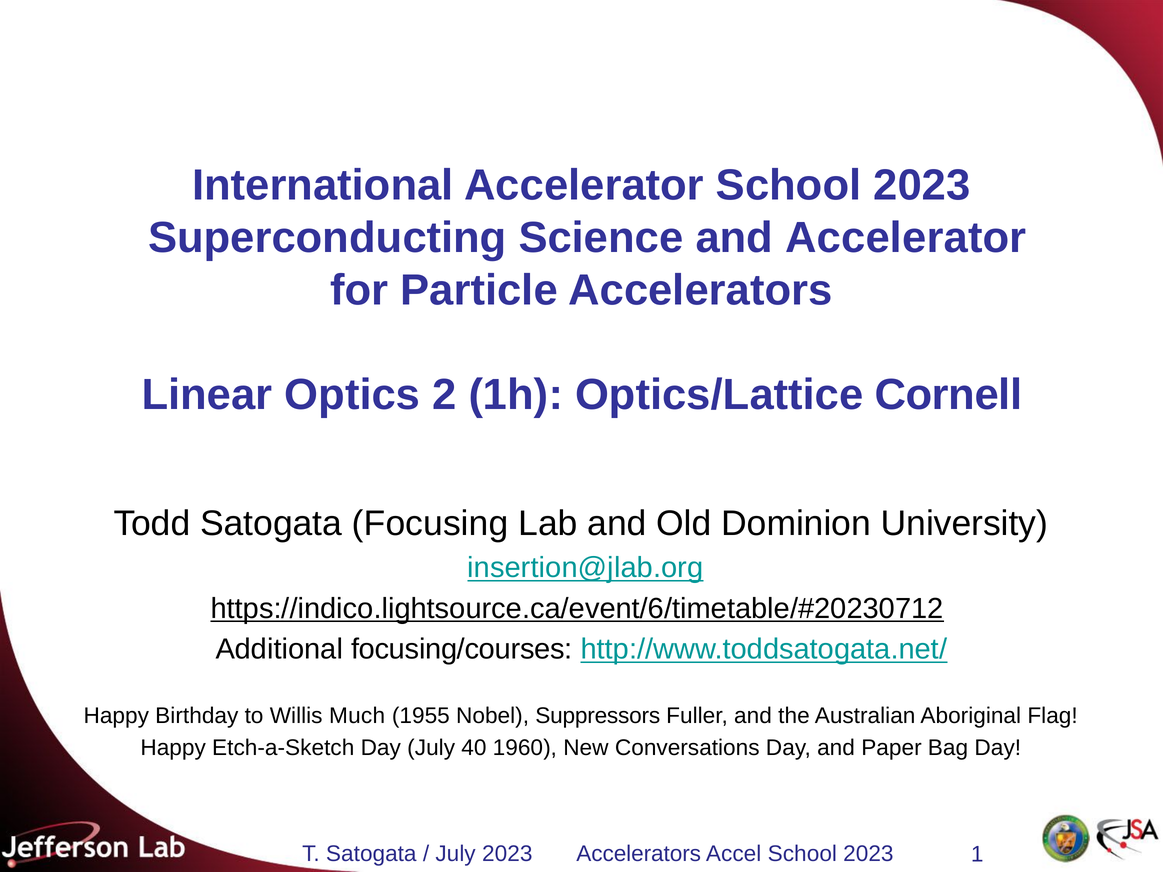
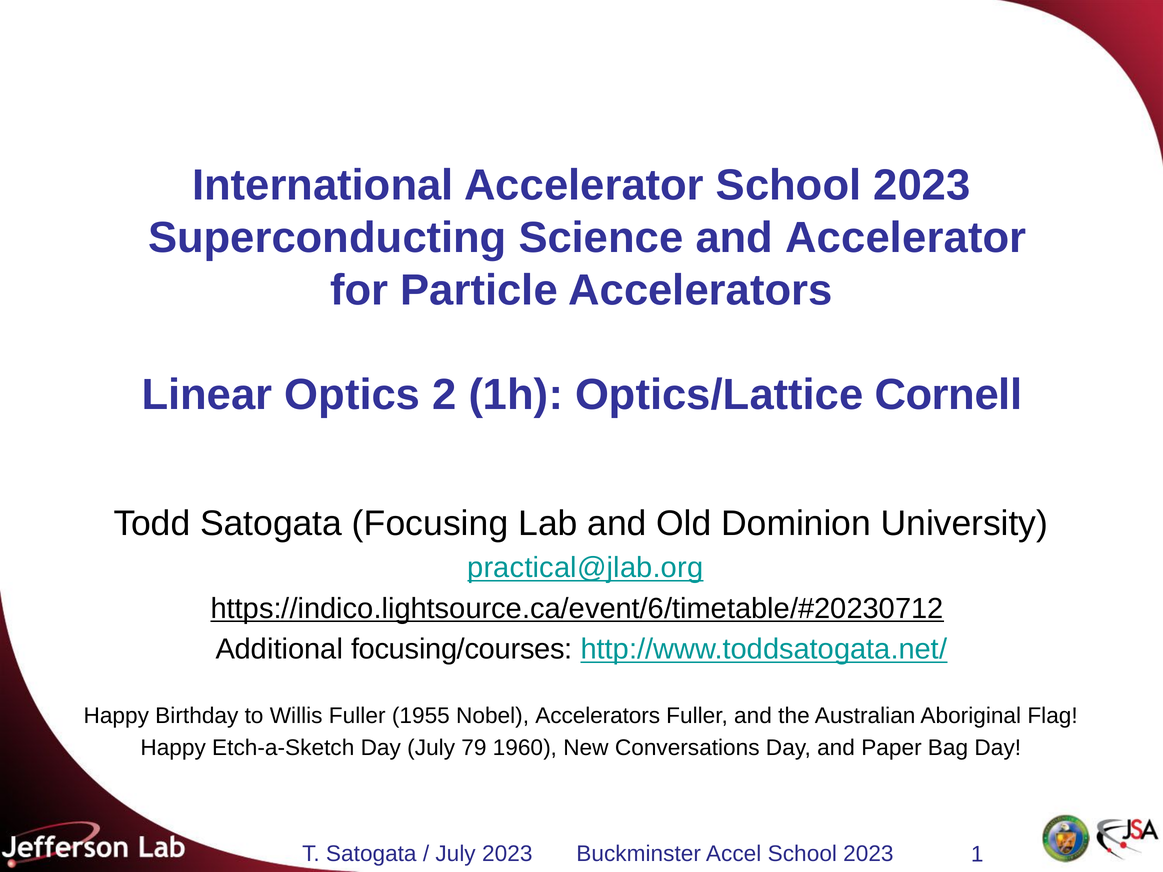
insertion@jlab.org: insertion@jlab.org -> practical@jlab.org (585, 568)
Willis Much: Much -> Fuller (357, 716)
Nobel Suppressors: Suppressors -> Accelerators (598, 716)
40: 40 -> 79 (474, 748)
2023 Accelerators: Accelerators -> Buckminster (639, 854)
